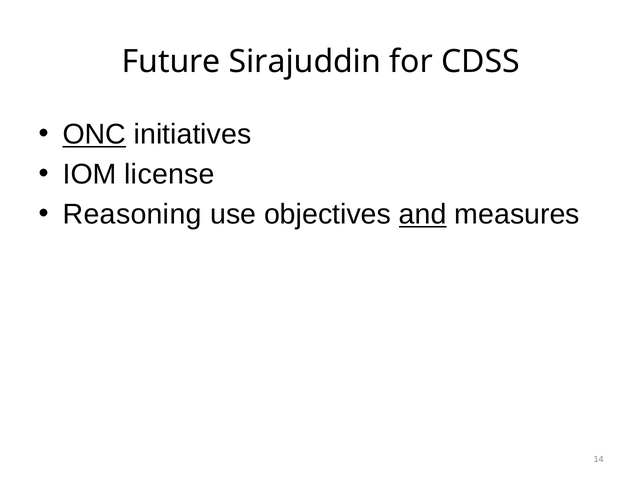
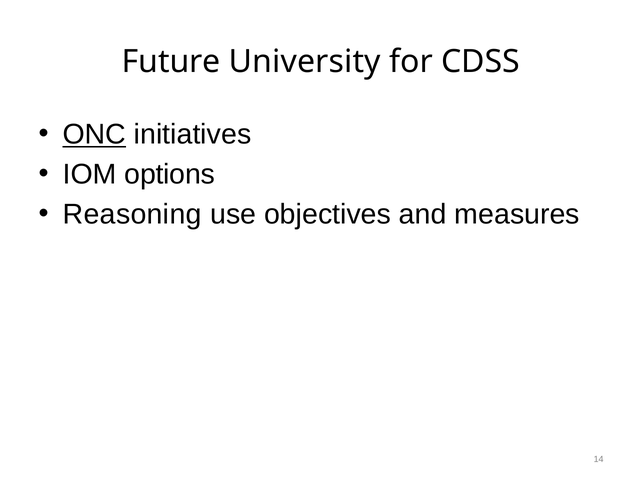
Sirajuddin: Sirajuddin -> University (305, 62)
license: license -> options (170, 175)
and underline: present -> none (423, 215)
